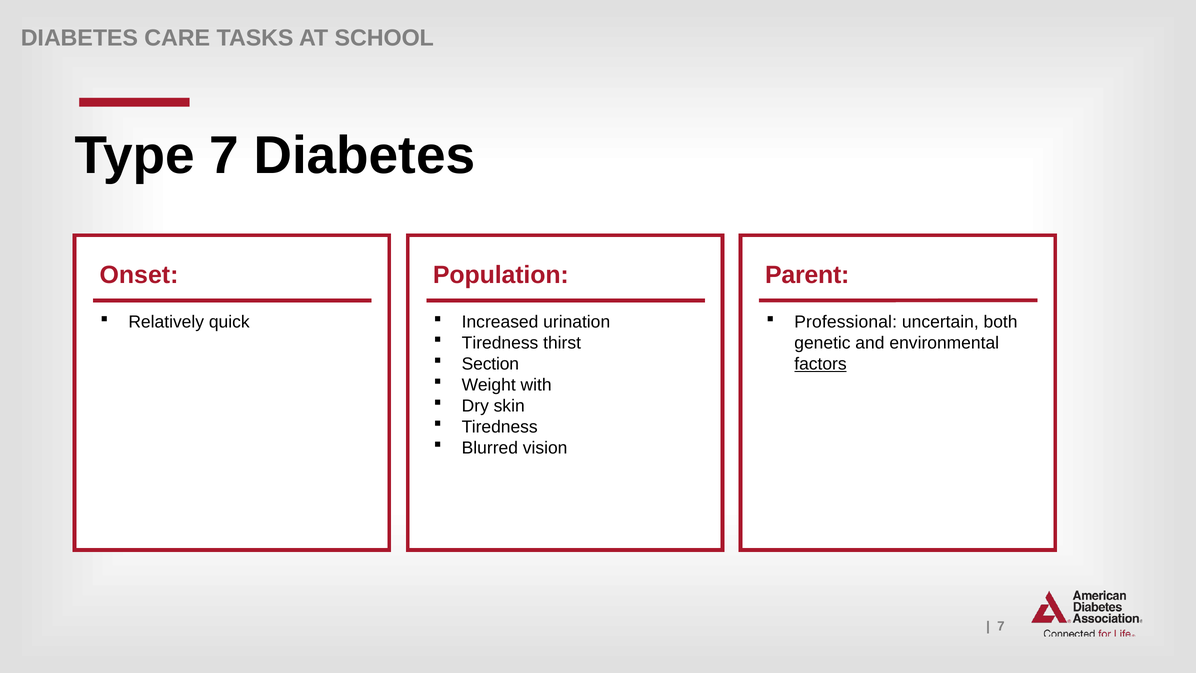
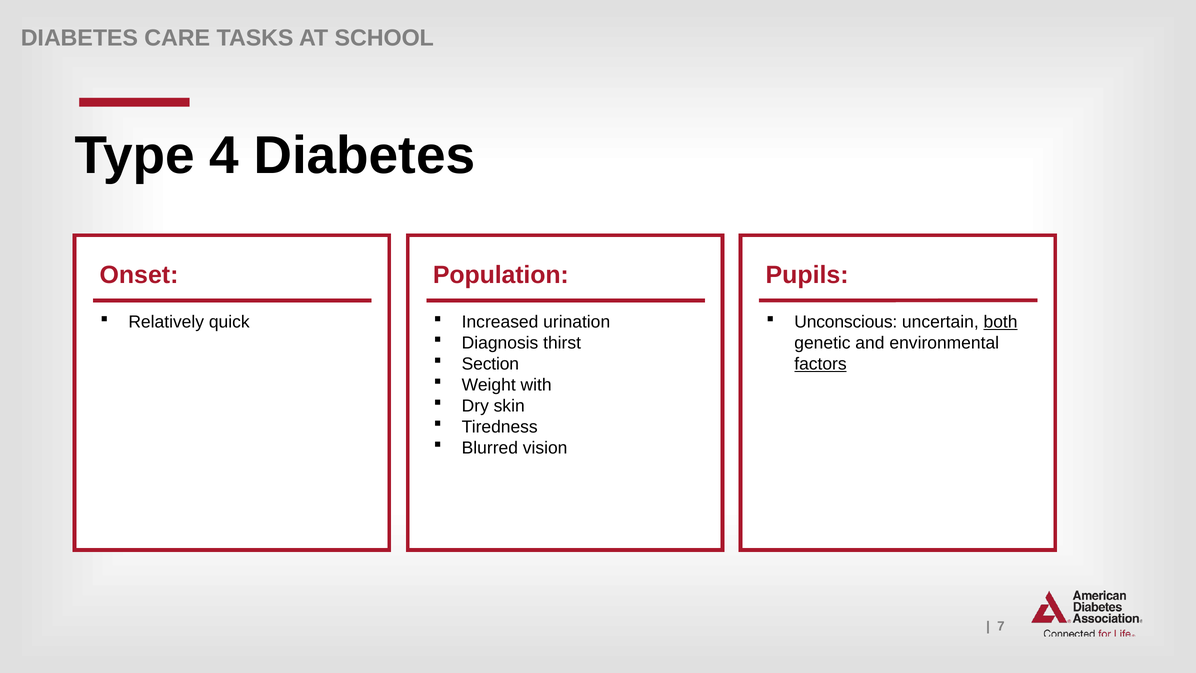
Type 7: 7 -> 4 (224, 156)
Parent: Parent -> Pupils (807, 275)
Professional: Professional -> Unconscious (846, 322)
both underline: none -> present (1001, 322)
Tiredness: Tiredness -> Diagnosis (500, 343)
